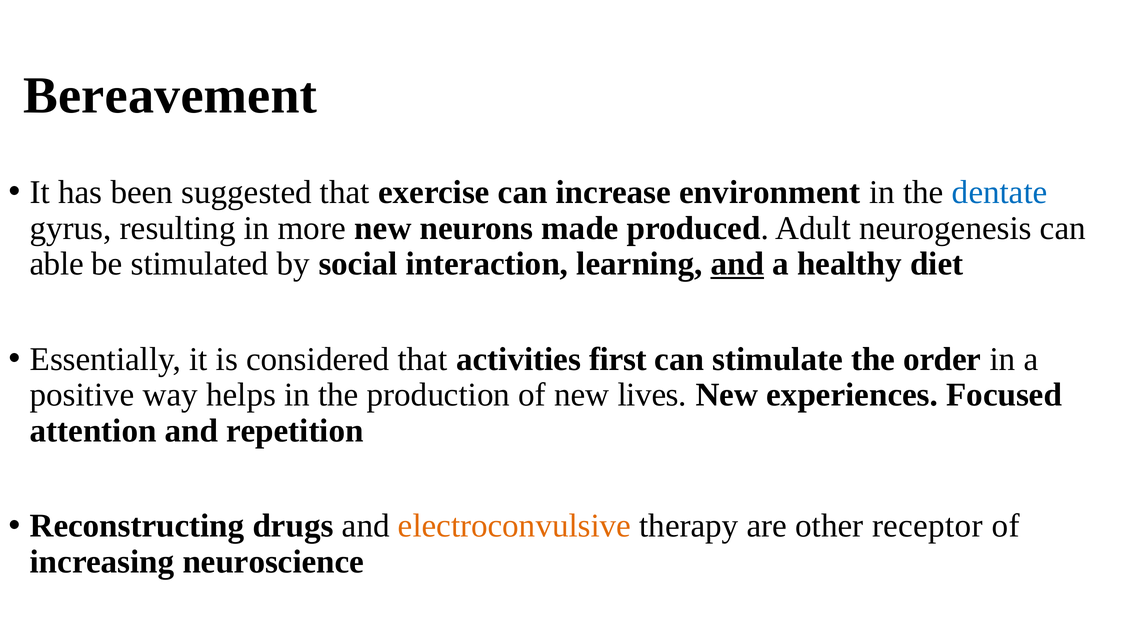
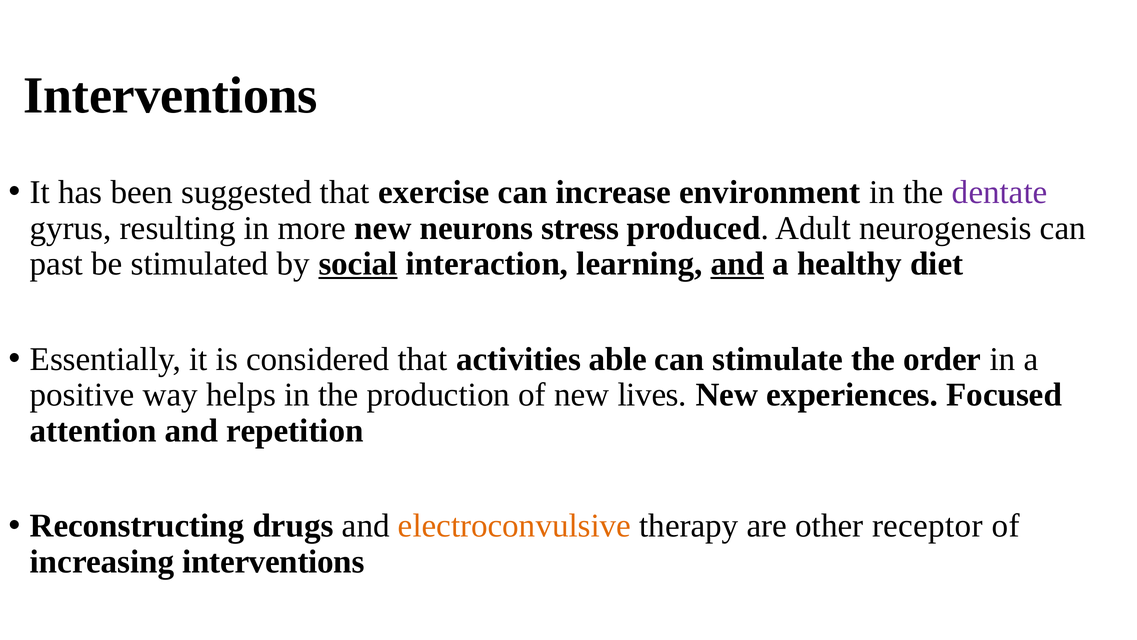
Bereavement: Bereavement -> Interventions (171, 96)
dentate colour: blue -> purple (1000, 192)
made: made -> stress (580, 228)
able: able -> past (56, 264)
social underline: none -> present (358, 264)
first: first -> able (618, 359)
increasing neuroscience: neuroscience -> interventions (273, 561)
